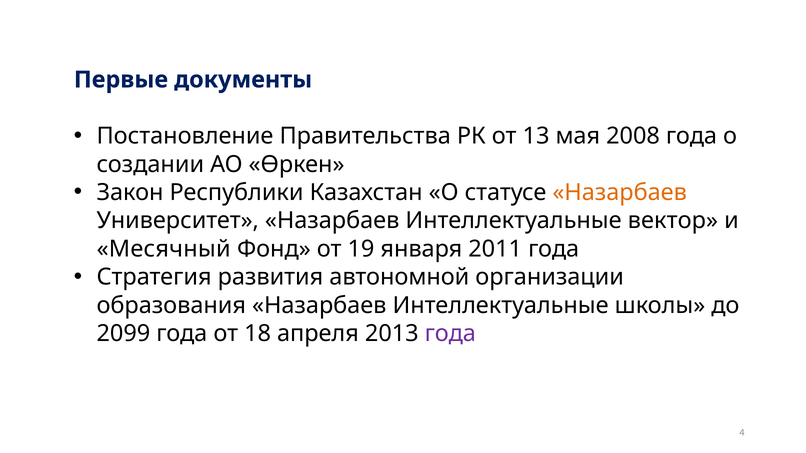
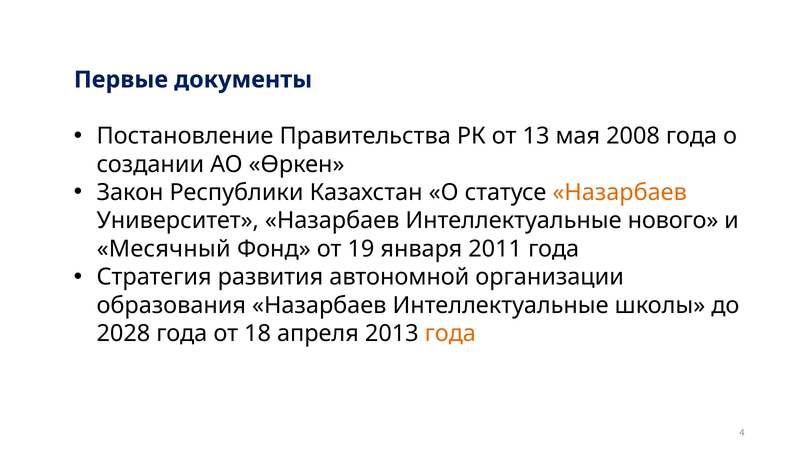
вектор: вектор -> нового (673, 221)
2099: 2099 -> 2028 (123, 334)
года colour: purple -> orange (450, 334)
